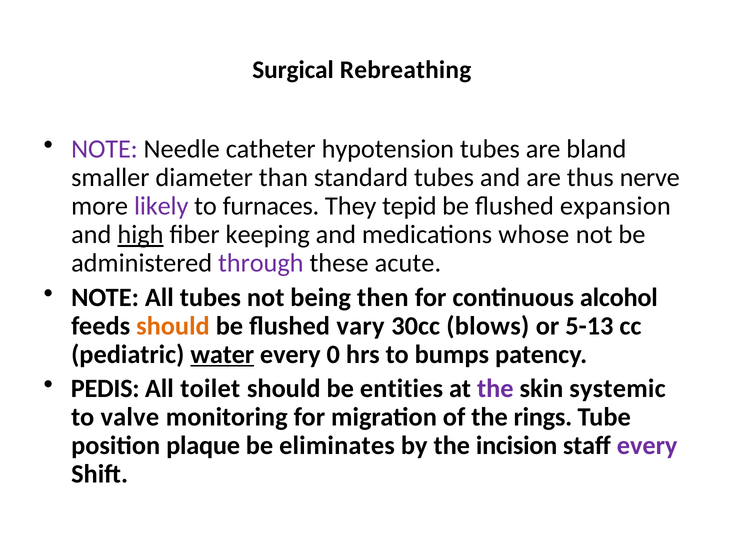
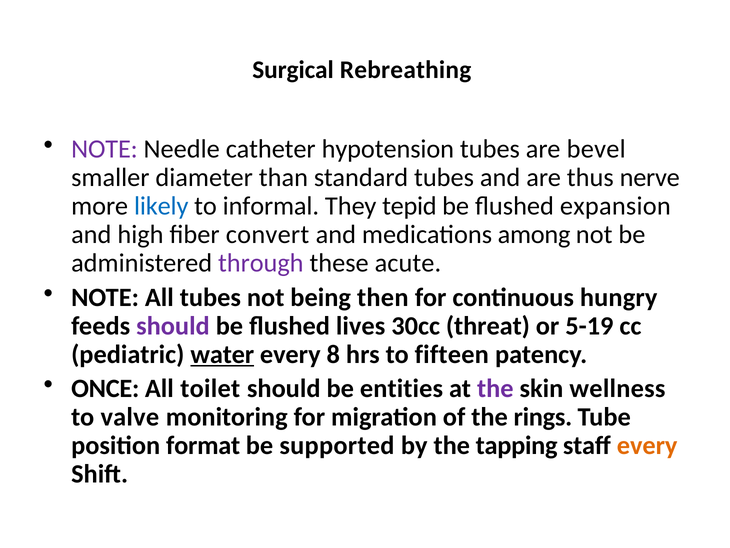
bland: bland -> bevel (596, 149)
likely colour: purple -> blue (161, 206)
furnaces: furnaces -> informal (271, 206)
high underline: present -> none (140, 234)
keeping: keeping -> convert (268, 234)
whose: whose -> among (534, 234)
alcohol: alcohol -> hungry (619, 297)
should colour: orange -> purple (173, 326)
vary: vary -> lives (361, 326)
blows: blows -> threat (488, 326)
5-13: 5-13 -> 5-19 (589, 326)
0: 0 -> 8 (333, 354)
bumps: bumps -> fifteen (452, 354)
PEDIS: PEDIS -> ONCE (105, 388)
systemic: systemic -> wellness (617, 388)
plaque: plaque -> format (203, 445)
eliminates: eliminates -> supported (337, 445)
incision: incision -> tapping (517, 445)
every colour: purple -> orange (647, 445)
